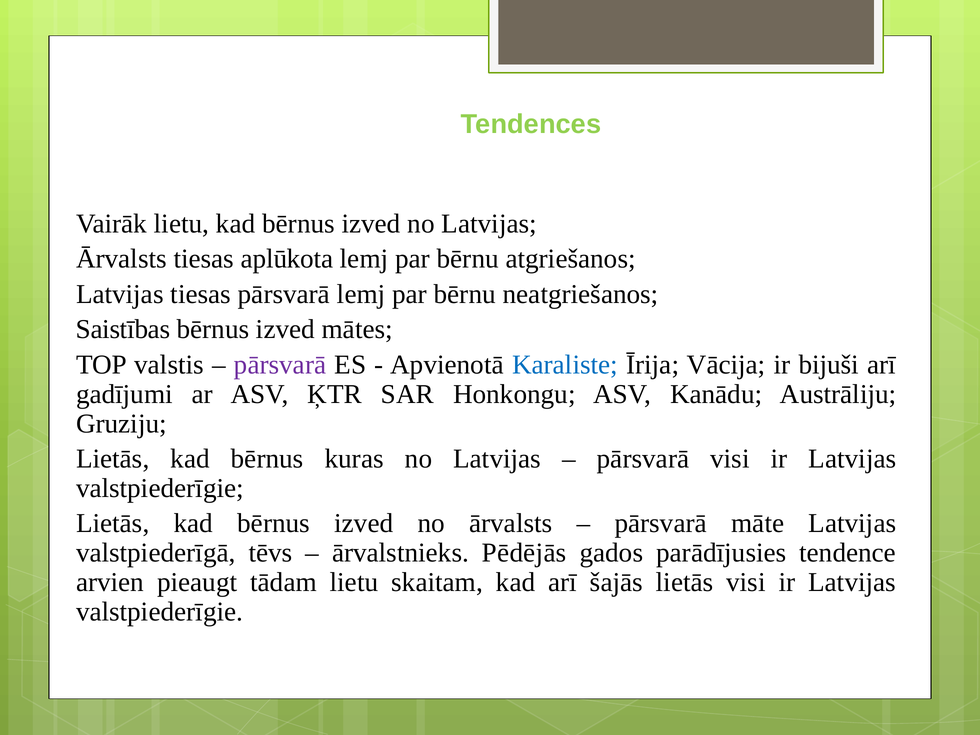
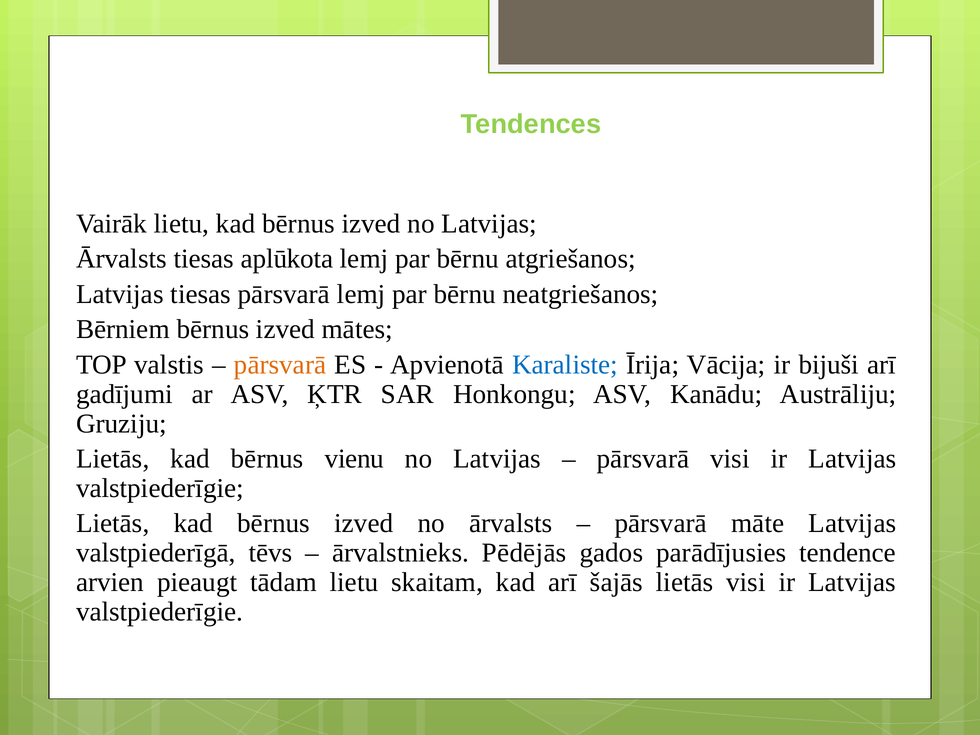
Saistības: Saistības -> Bērniem (123, 329)
pārsvarā colour: purple -> orange (280, 365)
kuras: kuras -> vienu (354, 459)
